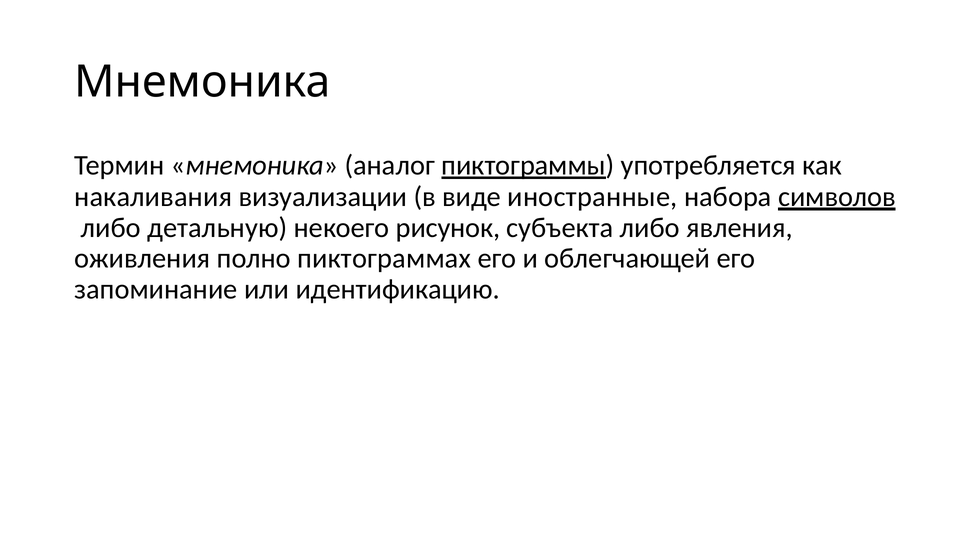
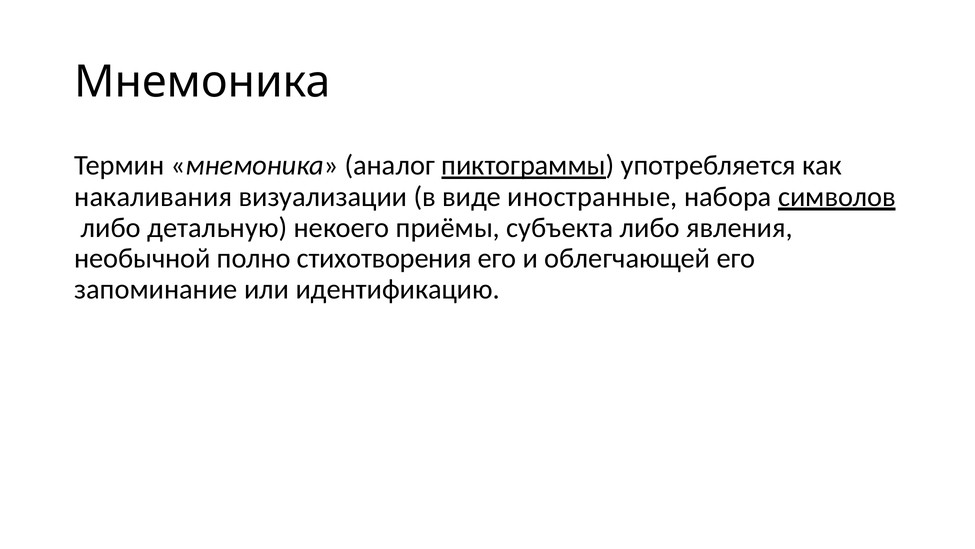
рисунок: рисунок -> приёмы (448, 227)
оживления: оживления -> необычной (142, 258)
пиктограммах: пиктограммах -> стихотворения (384, 258)
